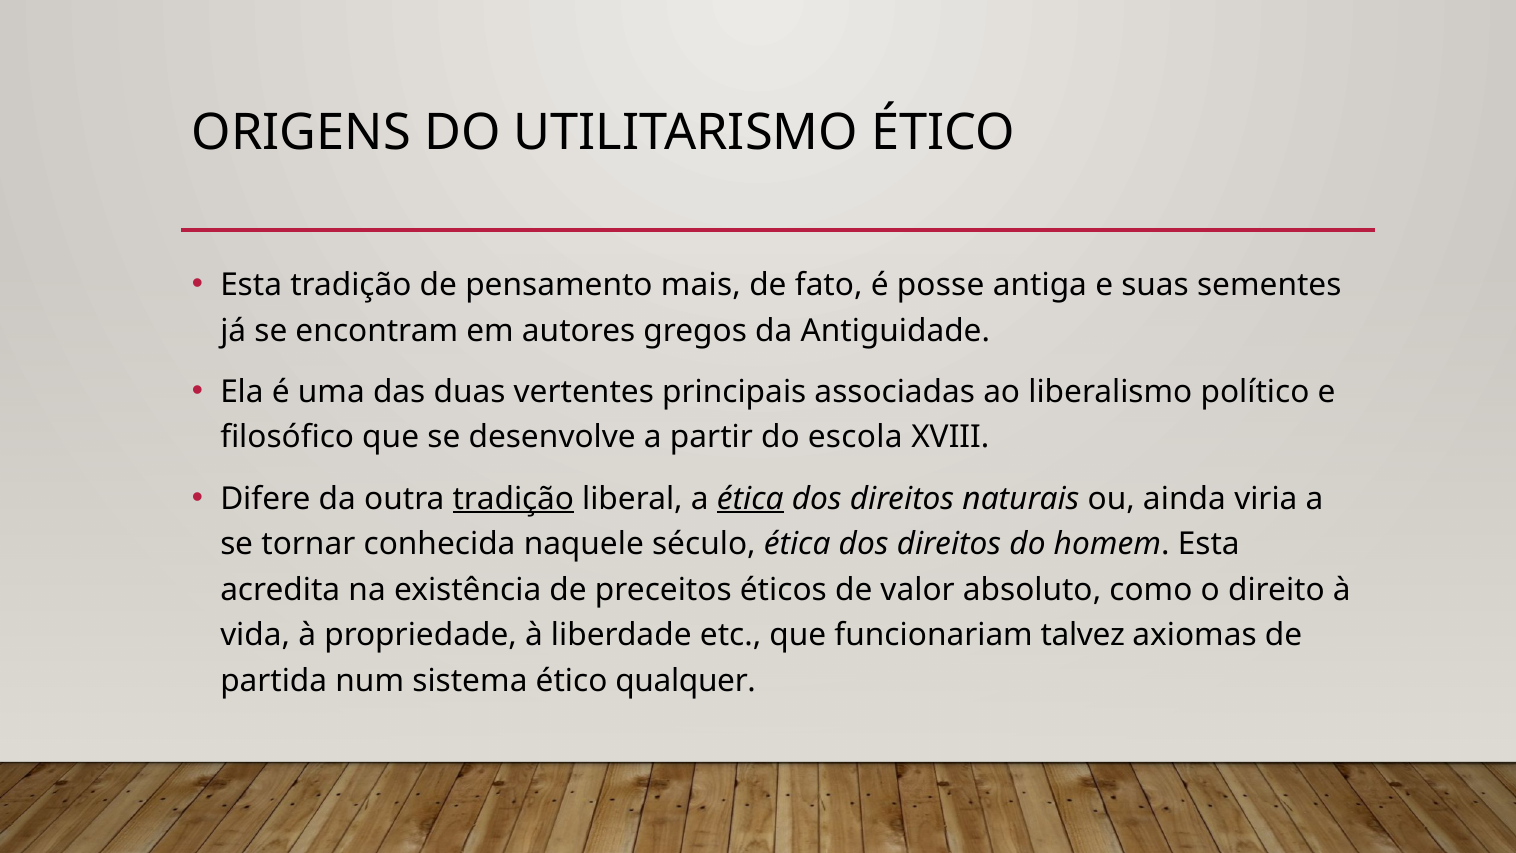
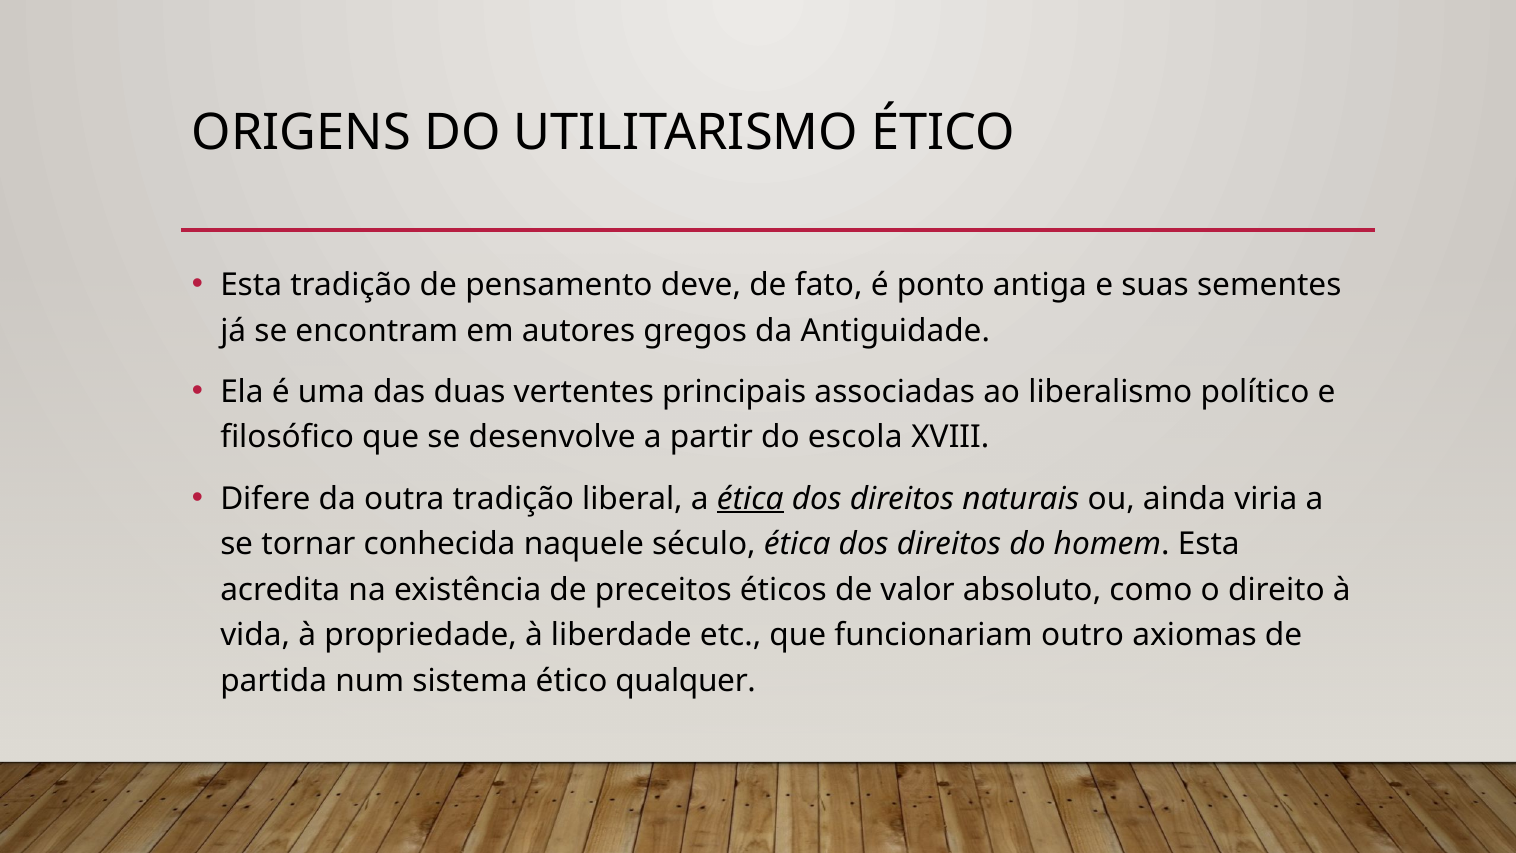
mais: mais -> deve (701, 285)
posse: posse -> ponto (941, 285)
tradição underline: present -> none (513, 499)
talvez: talvez -> outro (1083, 635)
